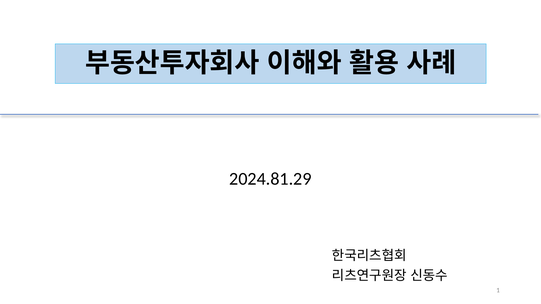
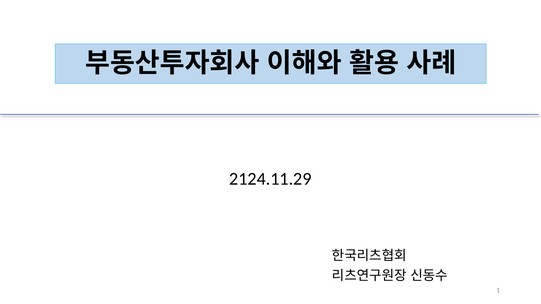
2024.81.29: 2024.81.29 -> 2124.11.29 (270, 179)
